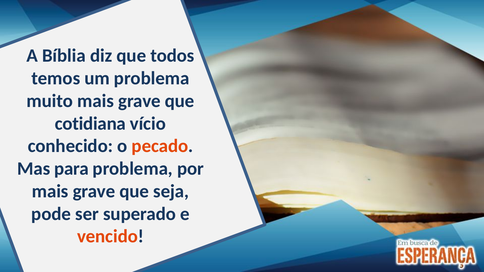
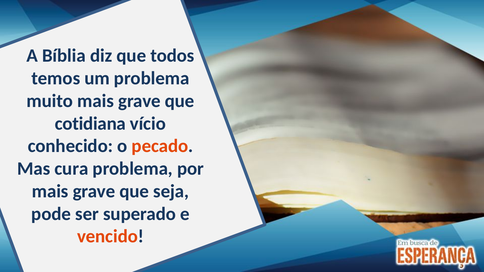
para: para -> cura (71, 169)
